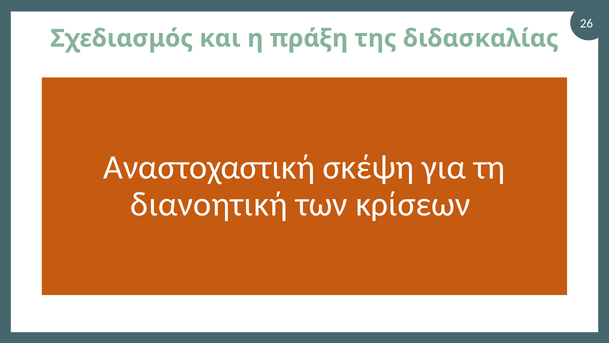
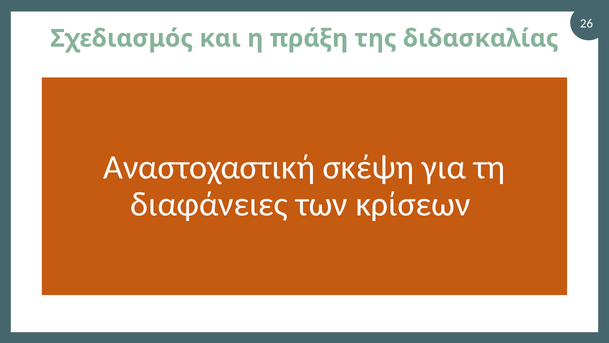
διανοητική: διανοητική -> διαφάνειες (209, 204)
